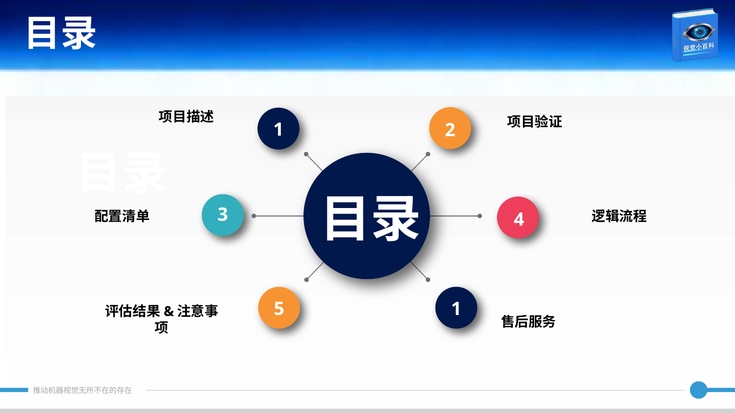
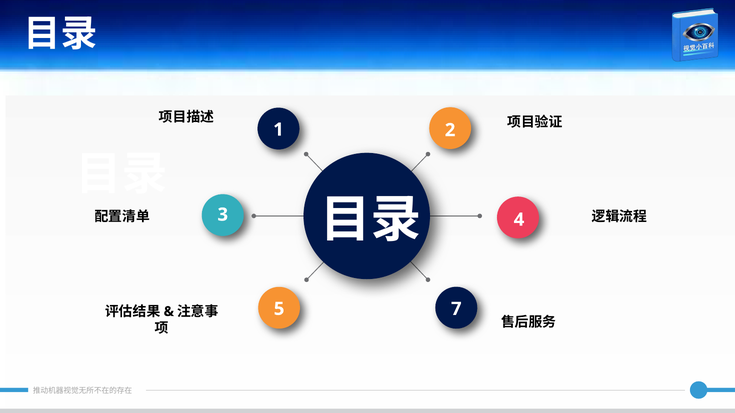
5 1: 1 -> 7 (456, 309)
